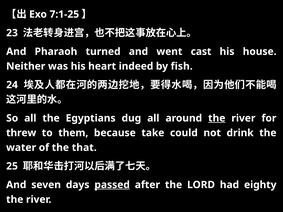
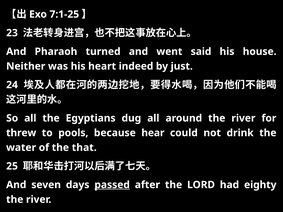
cast: cast -> said (201, 52)
fish: fish -> just (182, 66)
the underline: present -> none (217, 118)
them: them -> pools (73, 133)
take: take -> hear (153, 133)
